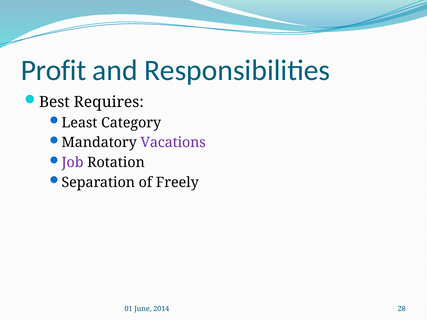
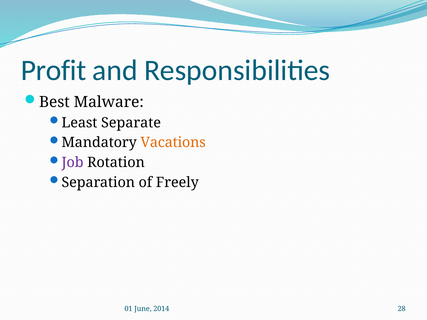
Requires: Requires -> Malware (109, 102)
Category: Category -> Separate (131, 123)
Vacations colour: purple -> orange (173, 143)
